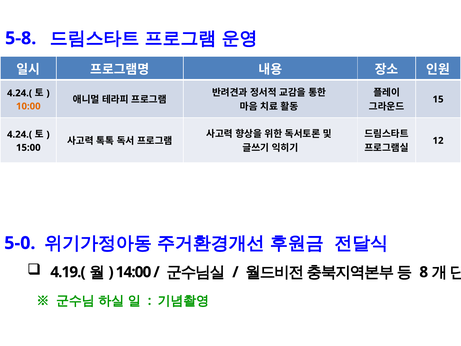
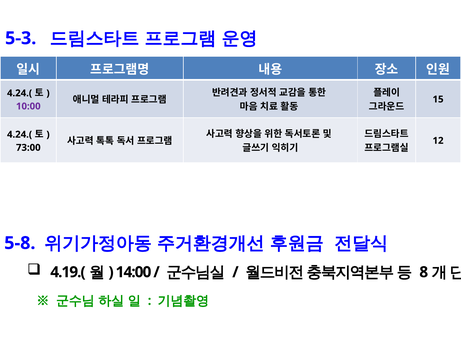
5-8: 5-8 -> 5-3 (21, 38)
10:00 colour: orange -> purple (28, 106)
15:00: 15:00 -> 73:00 (28, 148)
5-0: 5-0 -> 5-8 (20, 243)
